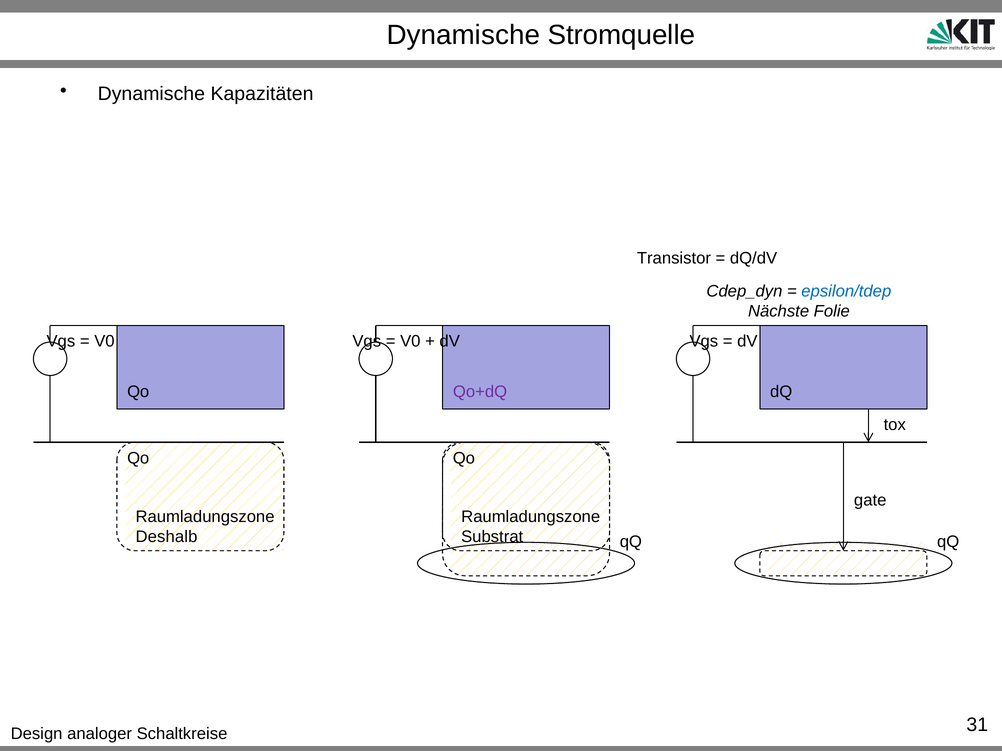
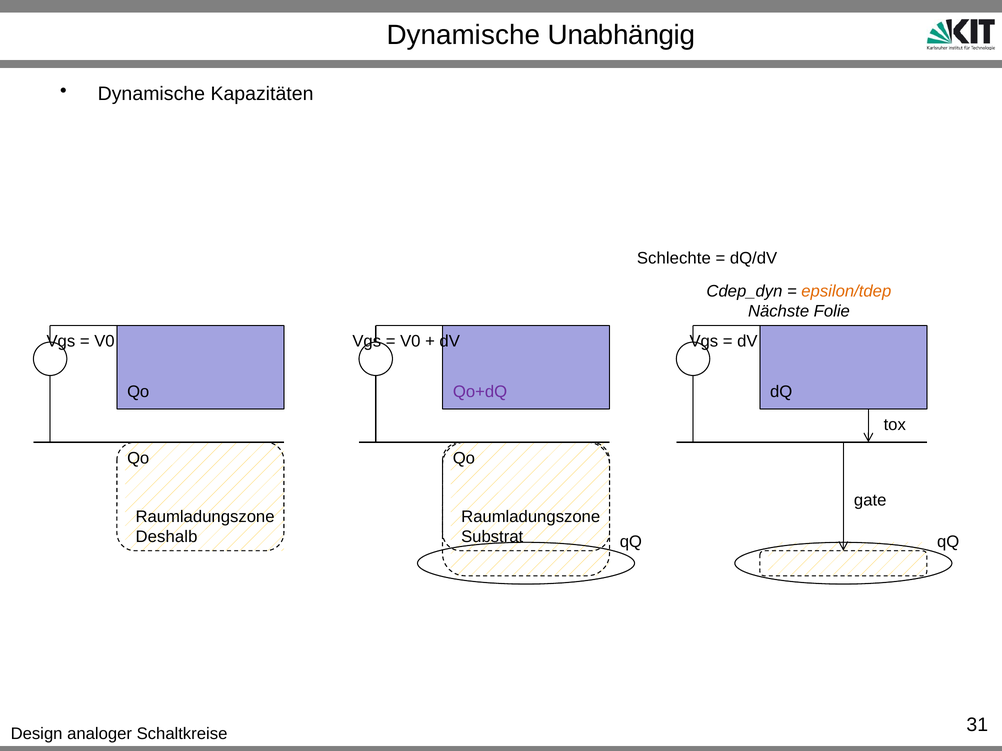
Stromquelle: Stromquelle -> Unabhängig (622, 35)
Transistor: Transistor -> Schlechte (674, 258)
epsilon/tdep colour: blue -> orange (846, 292)
